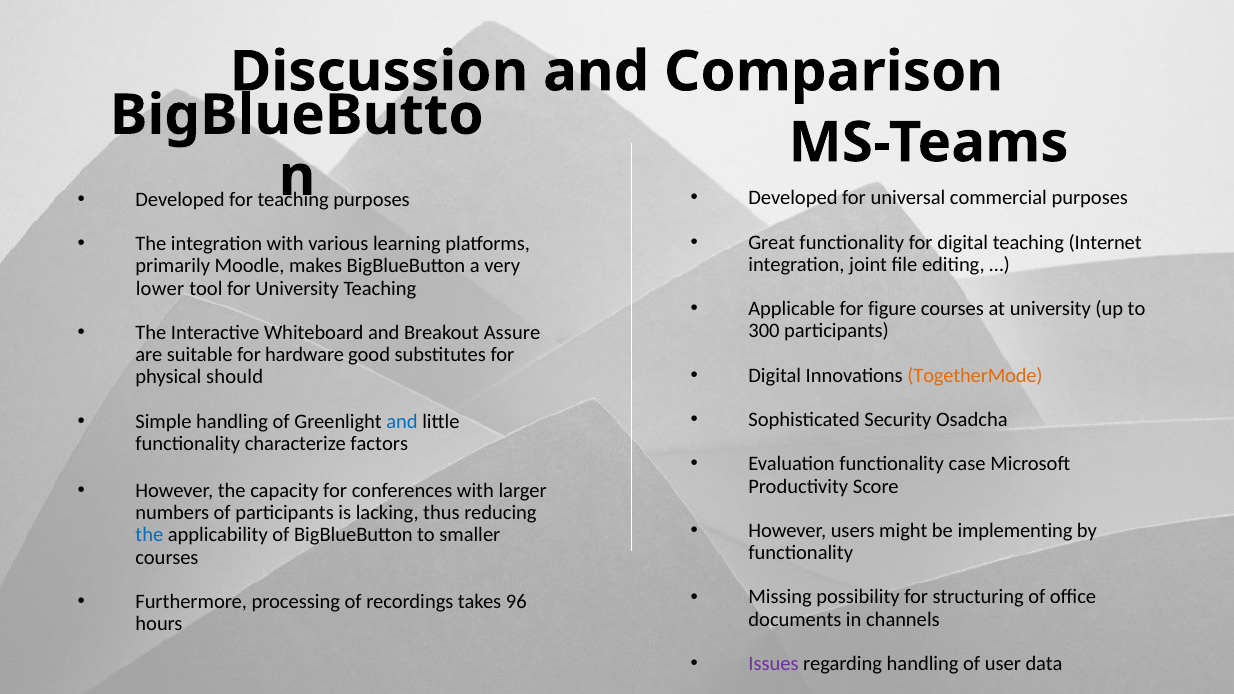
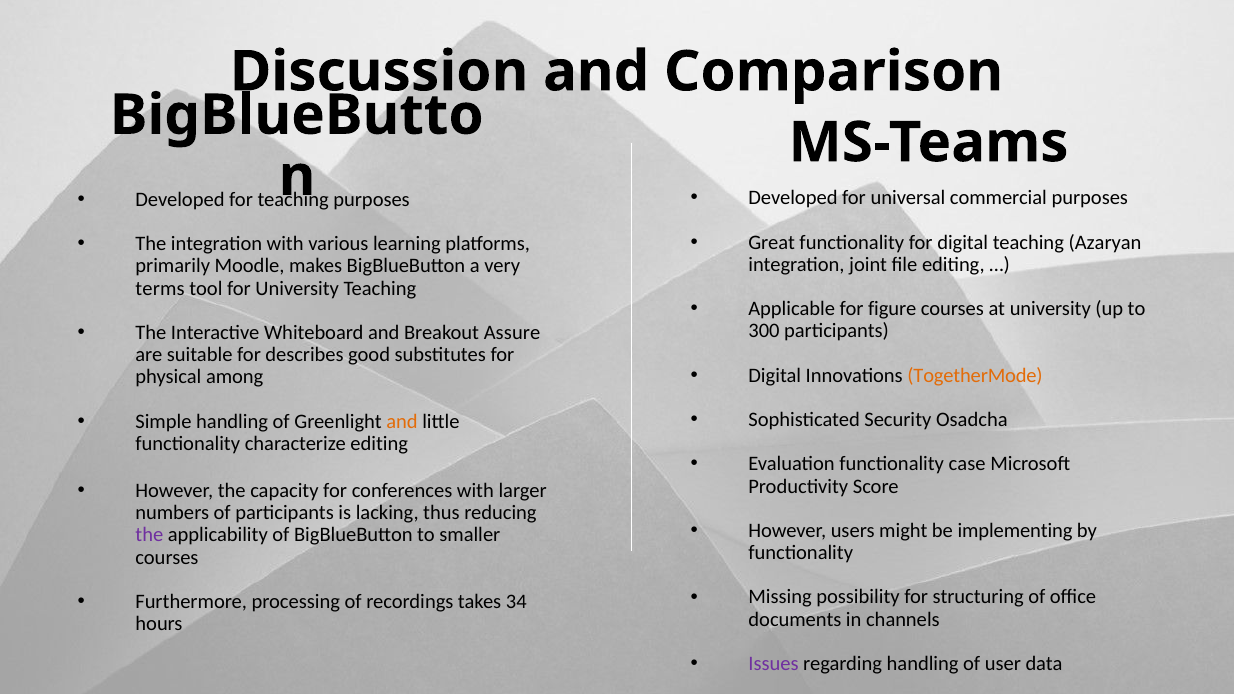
Internet: Internet -> Azaryan (1105, 242)
lower: lower -> terms (160, 288)
hardware: hardware -> describes (305, 355)
should: should -> among (235, 377)
and colour: blue -> orange (402, 422)
characterize factors: factors -> editing (379, 444)
the colour: blue -> purple (149, 535)
96: 96 -> 34 (516, 602)
